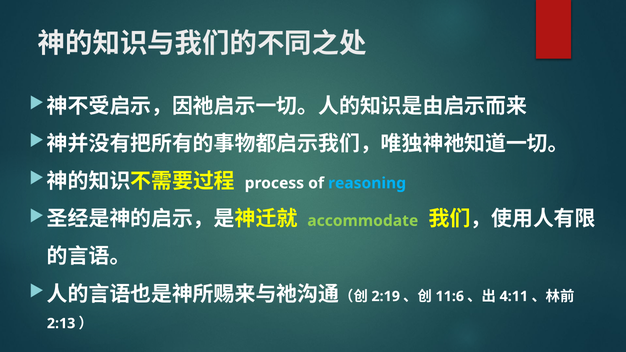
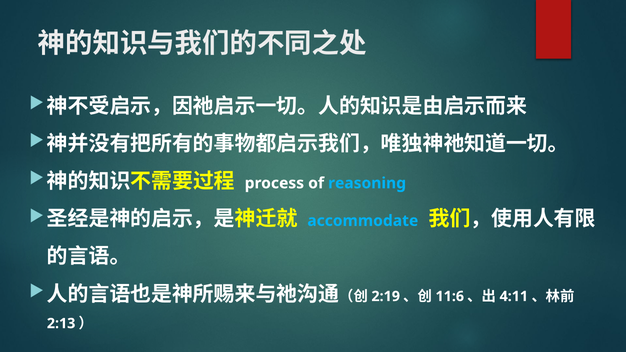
accommodate colour: light green -> light blue (363, 221)
